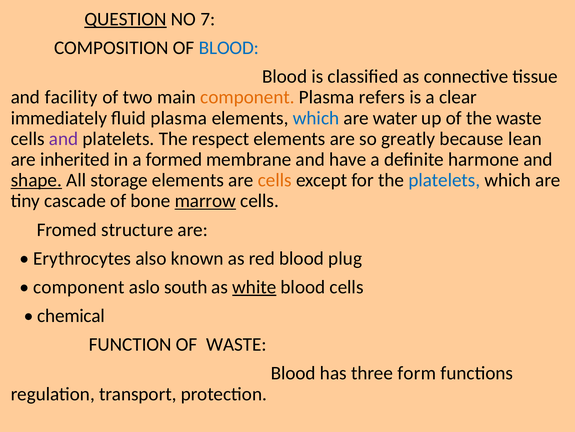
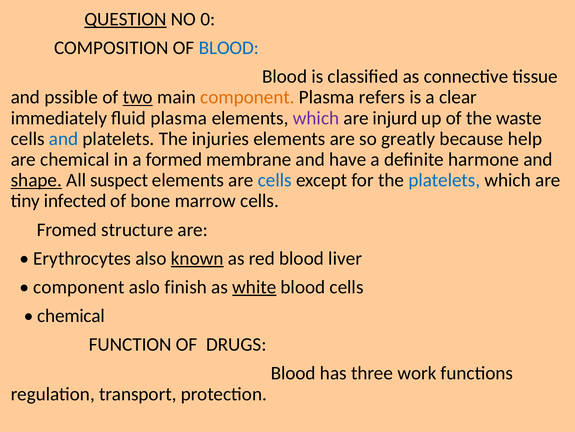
7: 7 -> 0 (208, 19)
facility: facility -> pssible (71, 97)
two underline: none -> present (138, 97)
which colour: blue -> purple (316, 118)
water: water -> injurd (395, 118)
and colour: purple -> blue (64, 139)
respect: respect -> injuries (220, 139)
lean: lean -> help (525, 139)
are inherited: inherited -> chemical (75, 159)
storage: storage -> suspect (119, 180)
cells colour: orange -> blue (275, 180)
cascade: cascade -> infected (75, 201)
marrow underline: present -> none (205, 201)
known underline: none -> present (197, 258)
plug: plug -> liver (345, 258)
south: south -> finish (186, 287)
OF WASTE: WASTE -> DRUGS (236, 344)
form: form -> work (417, 373)
